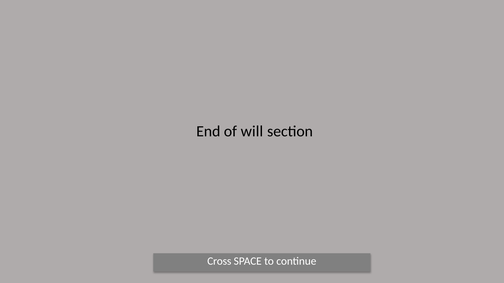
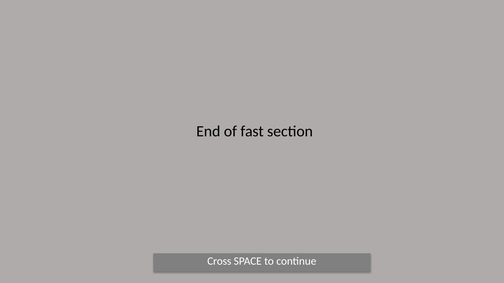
will: will -> fast (252, 132)
